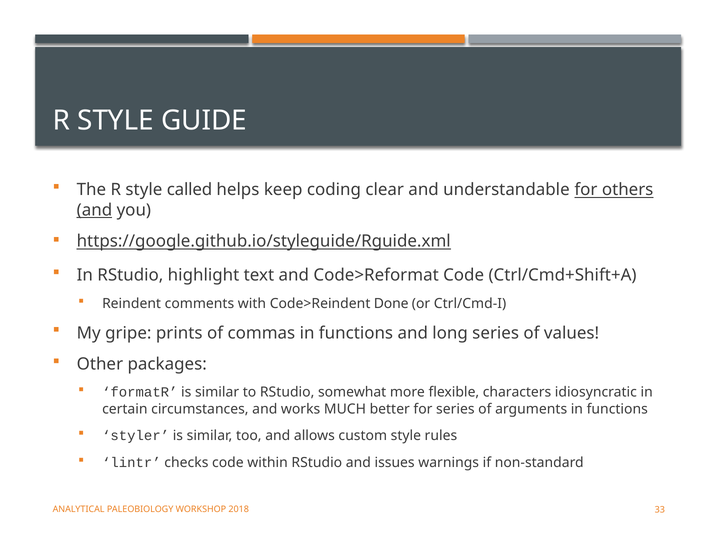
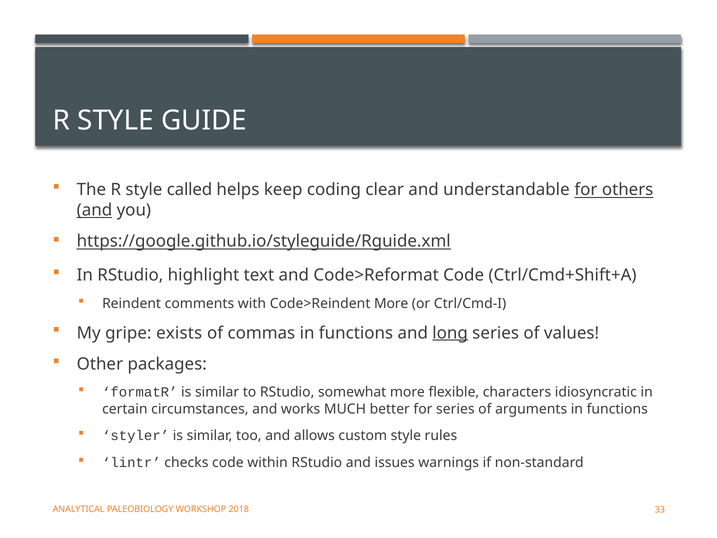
Code>Reindent Done: Done -> More (391, 303)
prints: prints -> exists (179, 333)
long underline: none -> present (450, 333)
